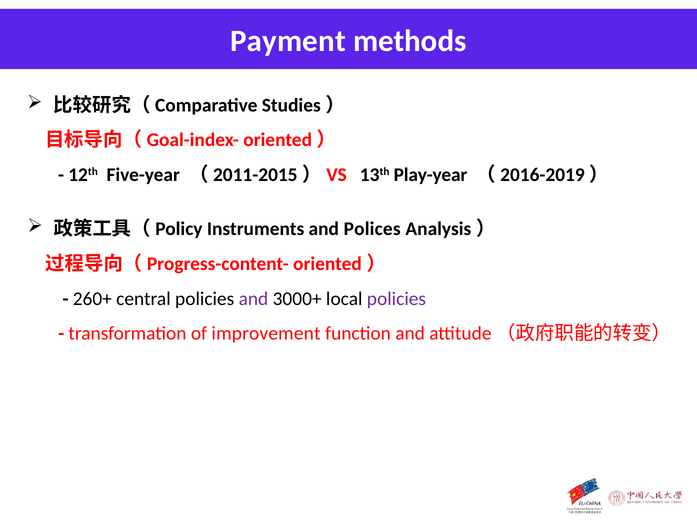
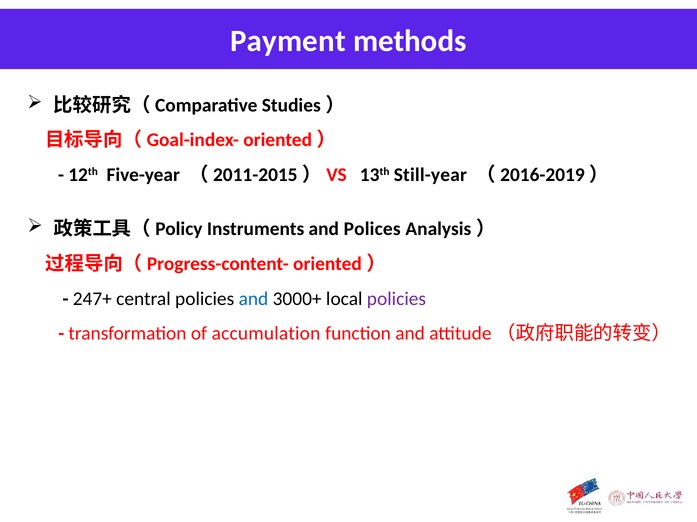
Play-year: Play-year -> Still-year (430, 175)
260+: 260+ -> 247+ (92, 299)
and colour: purple -> blue (253, 299)
improvement: improvement -> accumulation (266, 334)
